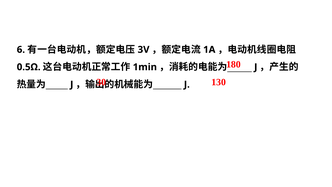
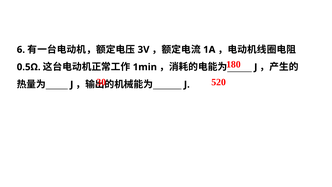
130: 130 -> 520 (219, 82)
